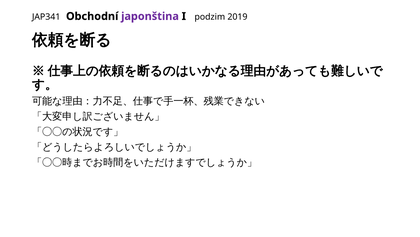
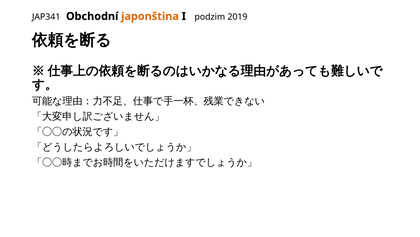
japonština colour: purple -> orange (150, 16)
